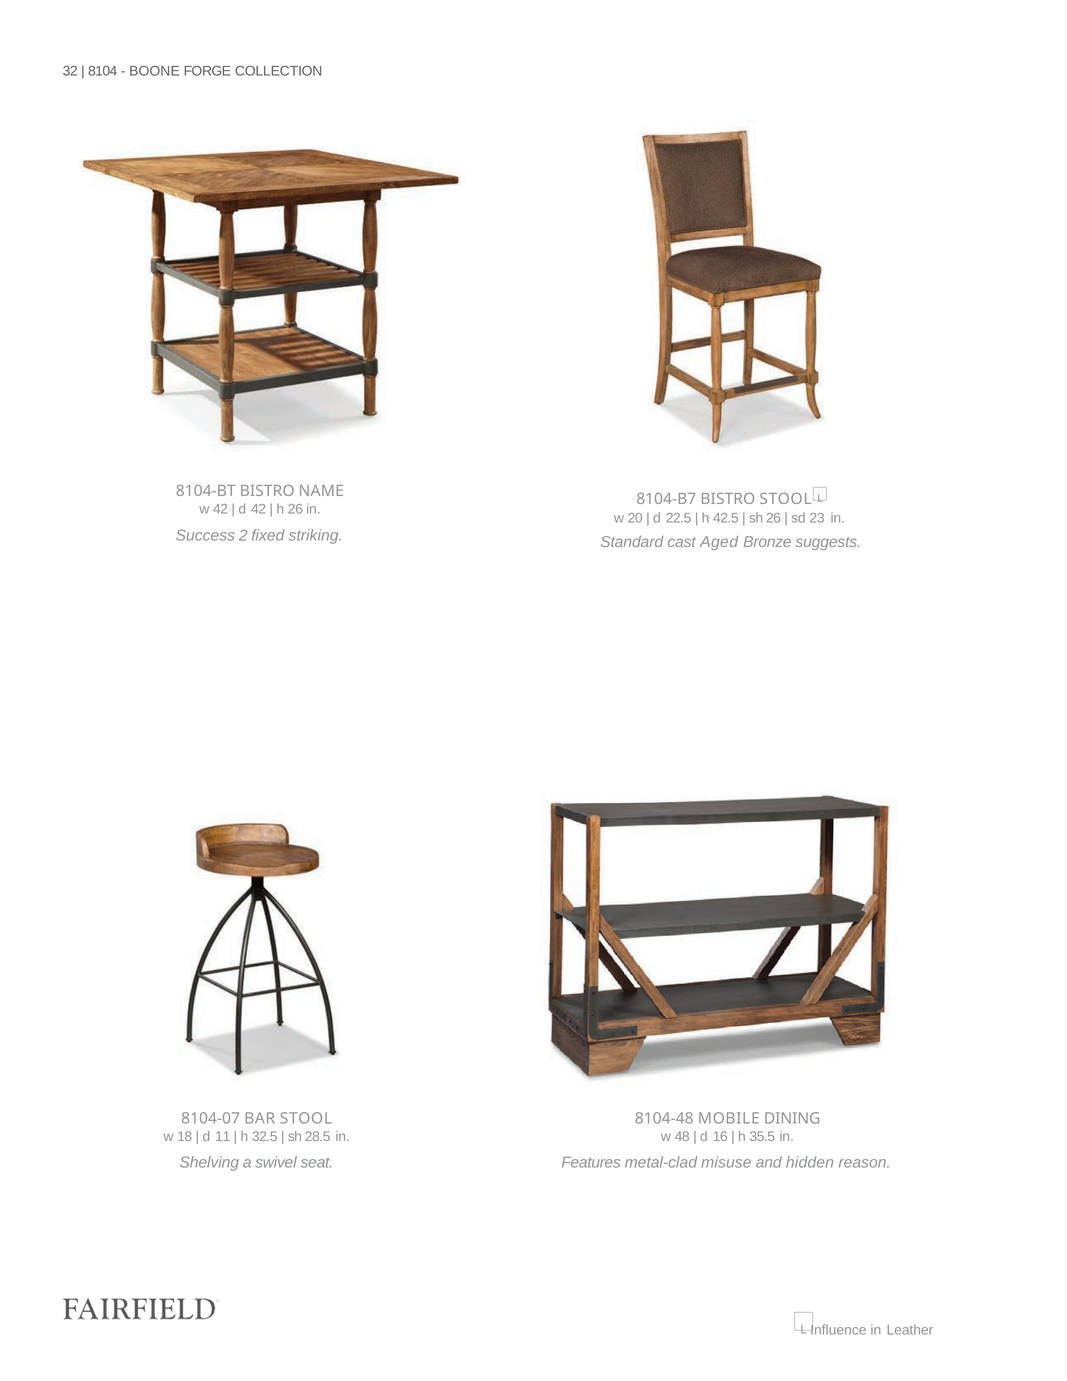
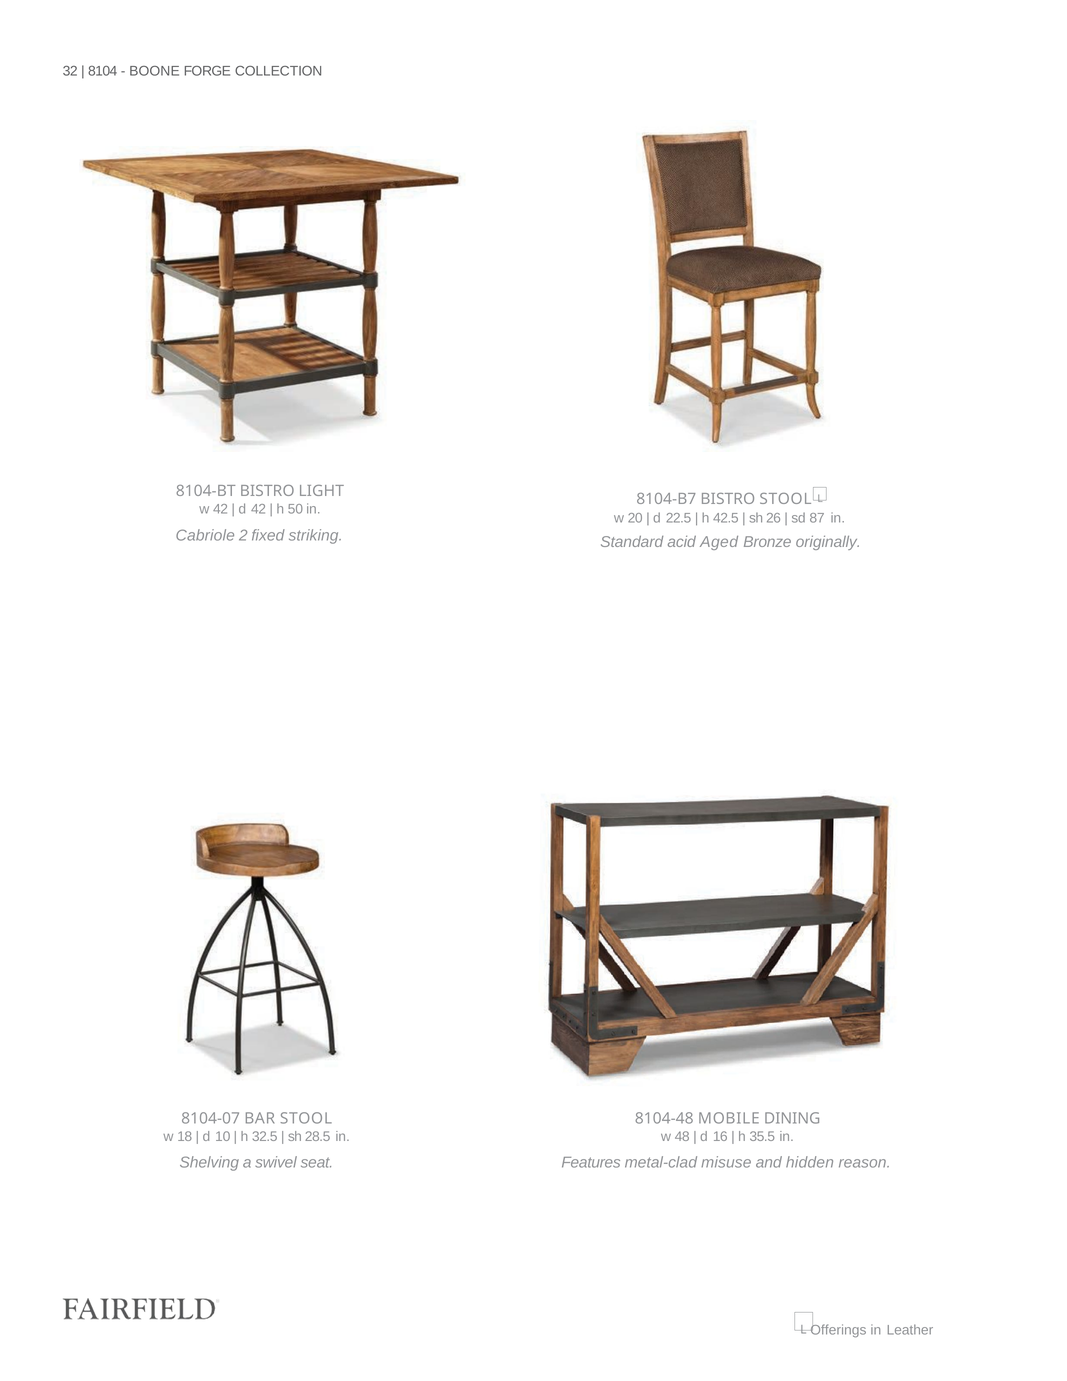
NAME: NAME -> LIGHT (321, 491)
h 26: 26 -> 50 (295, 509)
23: 23 -> 87 (817, 518)
Success: Success -> Cabriole (205, 535)
cast: cast -> acid (682, 542)
suggests: suggests -> originally (828, 542)
11: 11 -> 10 (223, 1136)
Influence: Influence -> Offerings (838, 1330)
